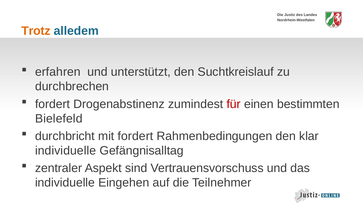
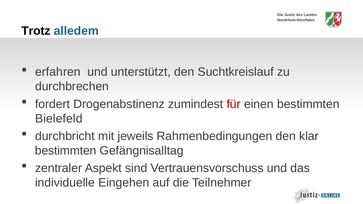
Trotz colour: orange -> black (36, 31)
mit fordert: fordert -> jeweils (136, 136)
individuelle: individuelle -> bestimmten (66, 151)
